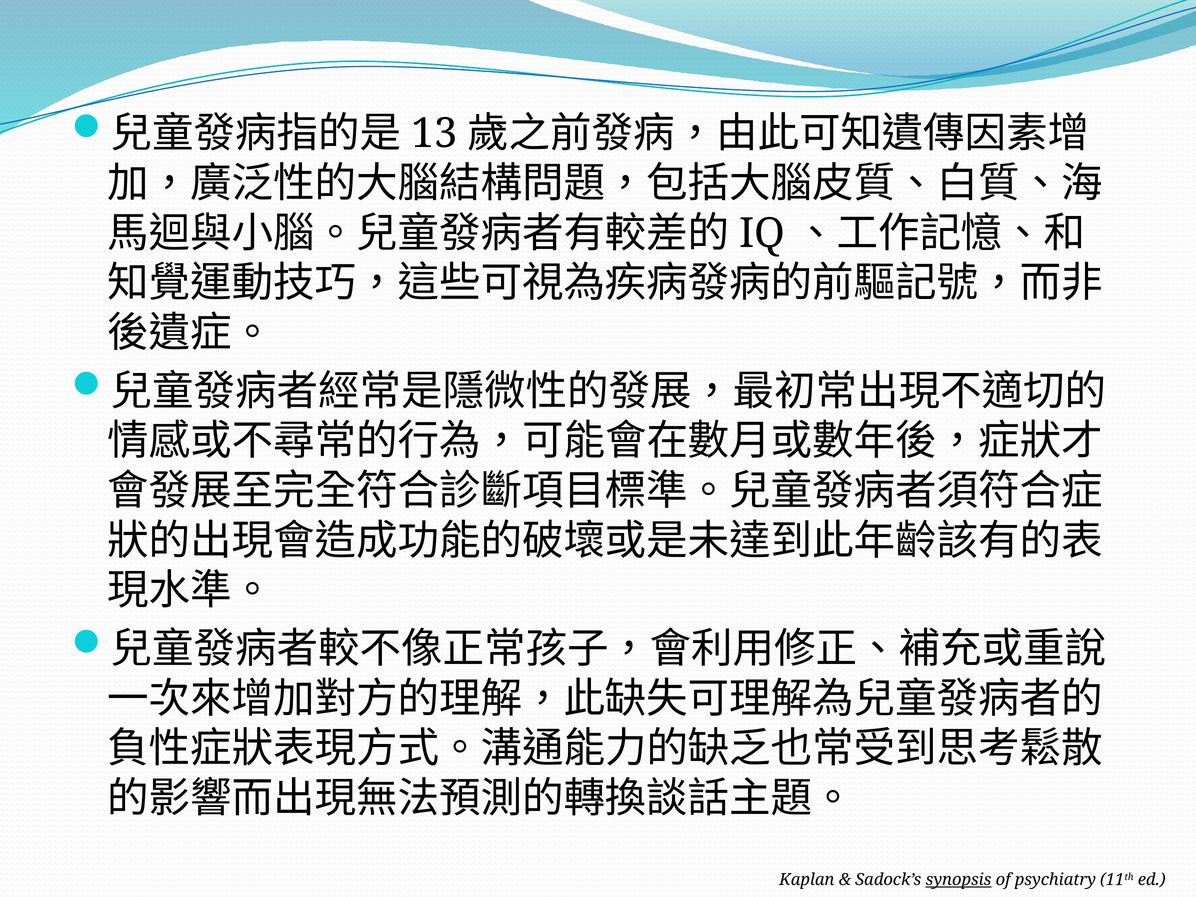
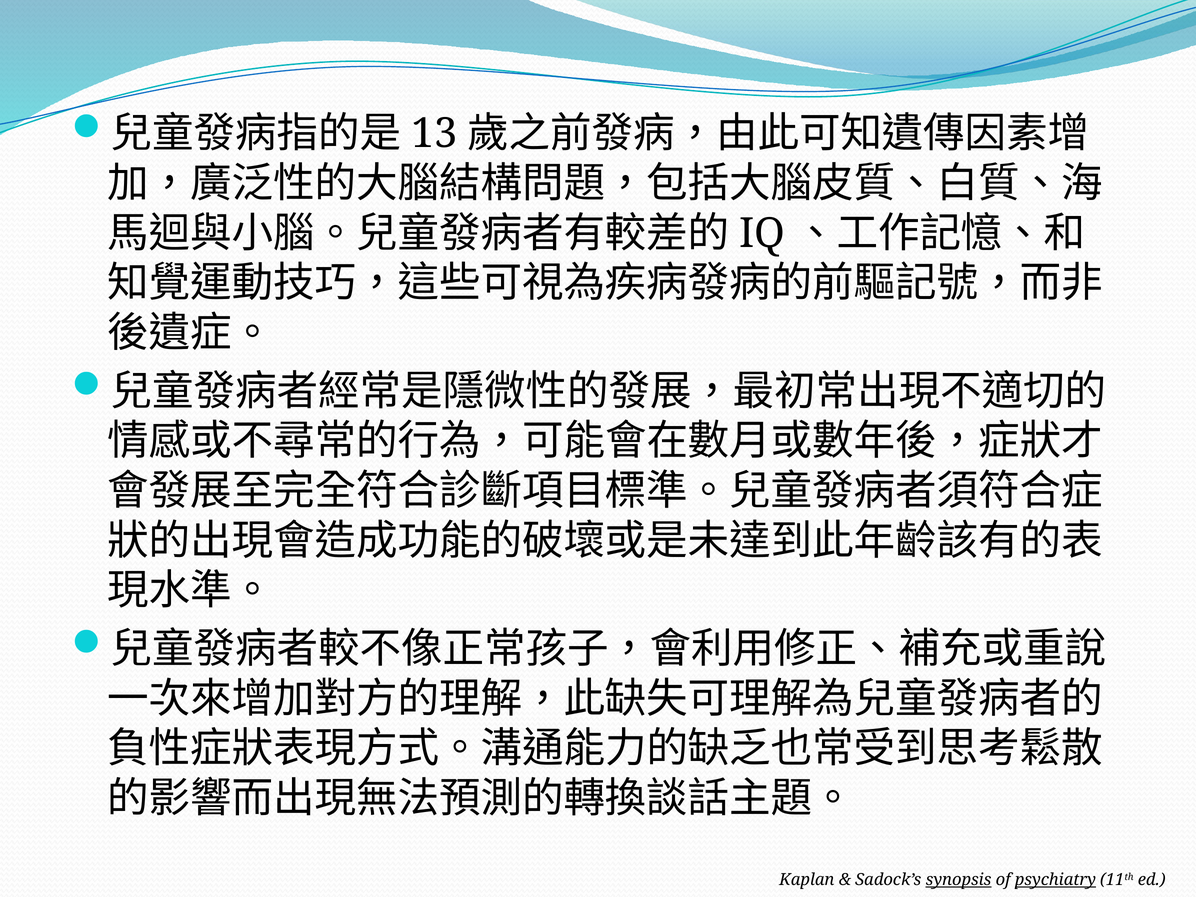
psychiatry underline: none -> present (1055, 880)
